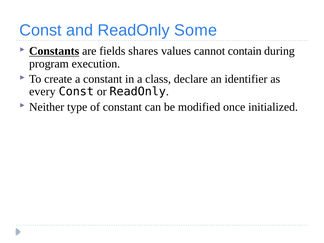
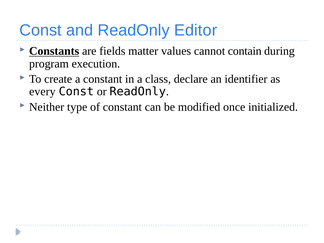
Some: Some -> Editor (196, 30)
shares: shares -> matter (143, 51)
